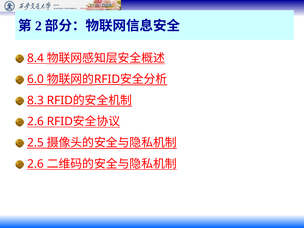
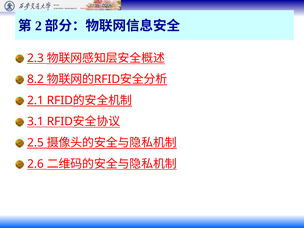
8.4: 8.4 -> 2.3 (35, 58)
6.0: 6.0 -> 8.2 (35, 79)
8.3: 8.3 -> 2.1 (35, 100)
2.6: 2.6 -> 3.1 (35, 122)
